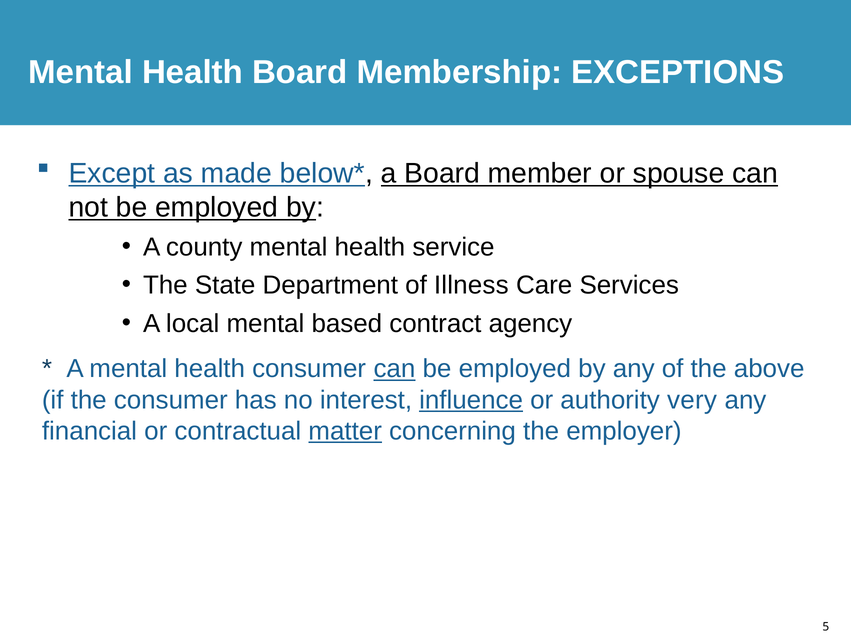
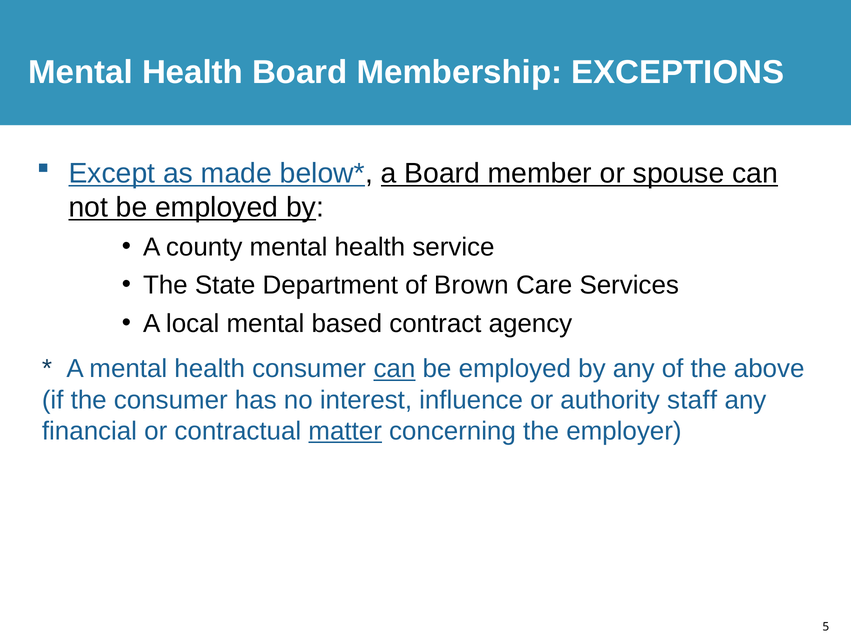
Illness: Illness -> Brown (471, 285)
influence underline: present -> none (471, 400)
very: very -> staff (692, 400)
